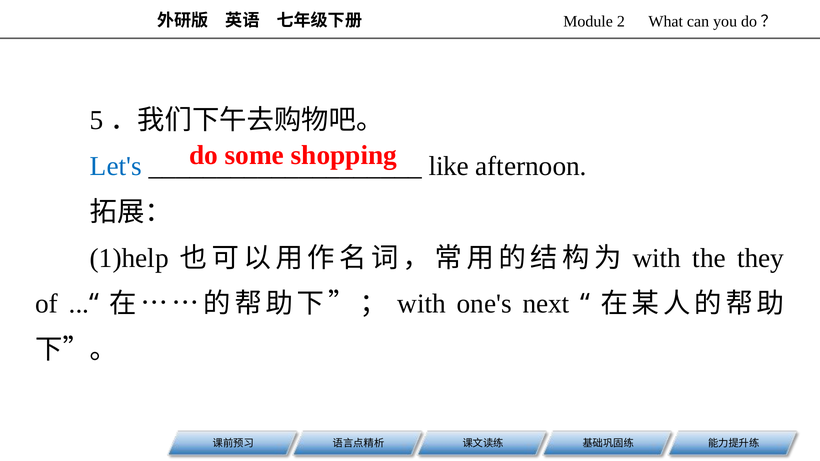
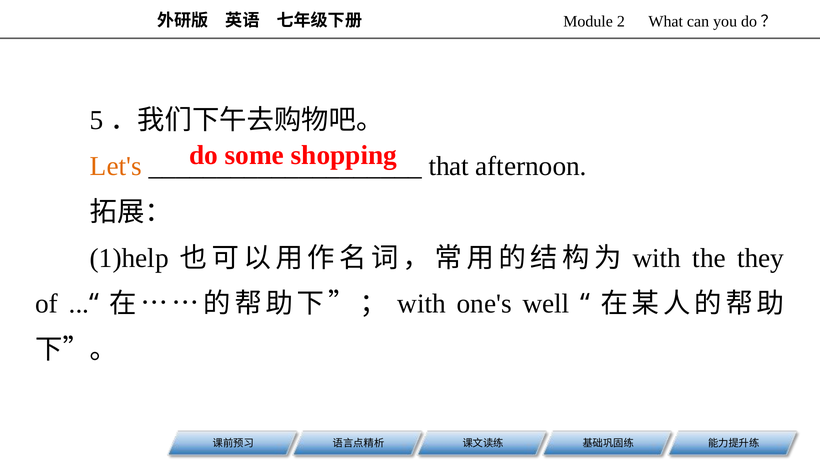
Let's colour: blue -> orange (116, 166)
like: like -> that (449, 166)
next: next -> well (546, 304)
